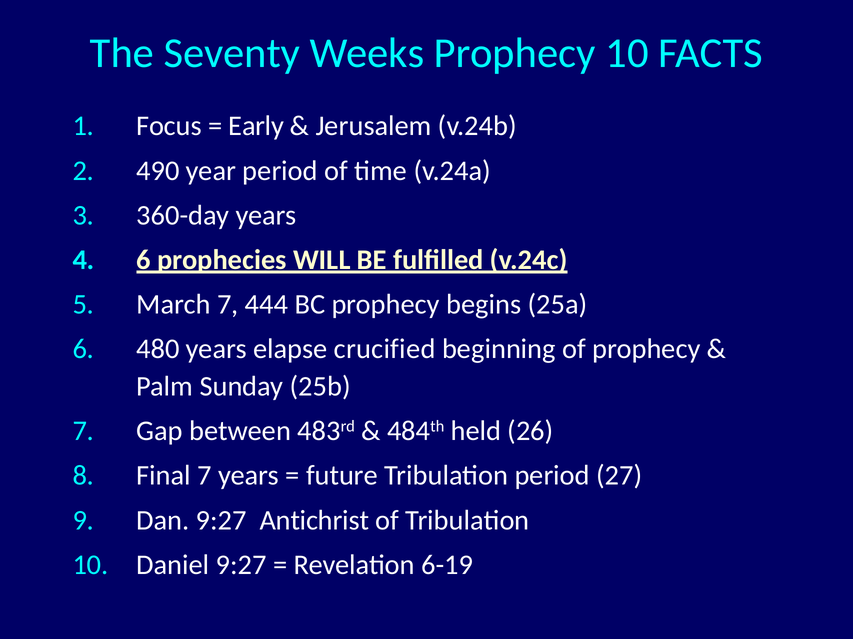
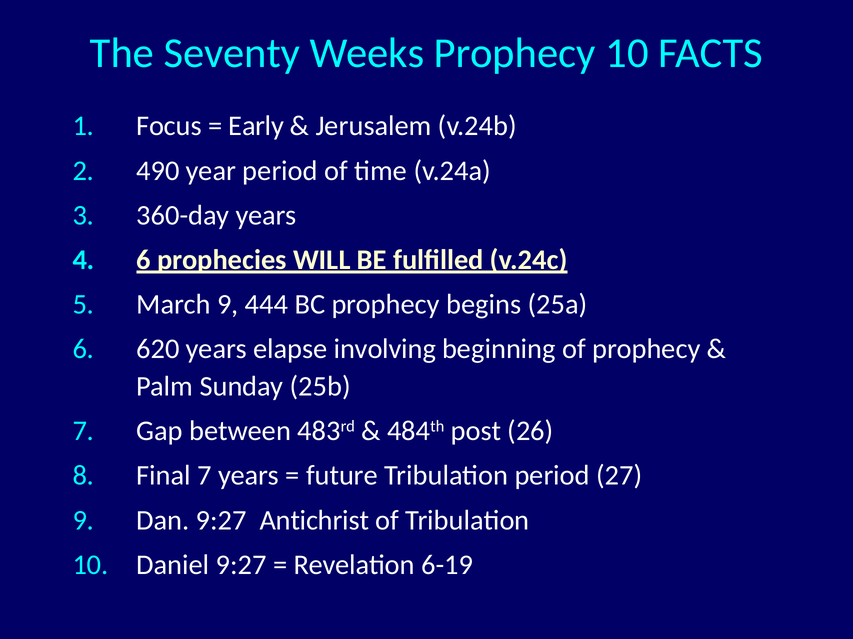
March 7: 7 -> 9 (228, 305)
480: 480 -> 620 (158, 349)
crucified: crucified -> involving (385, 349)
held: held -> post (476, 432)
